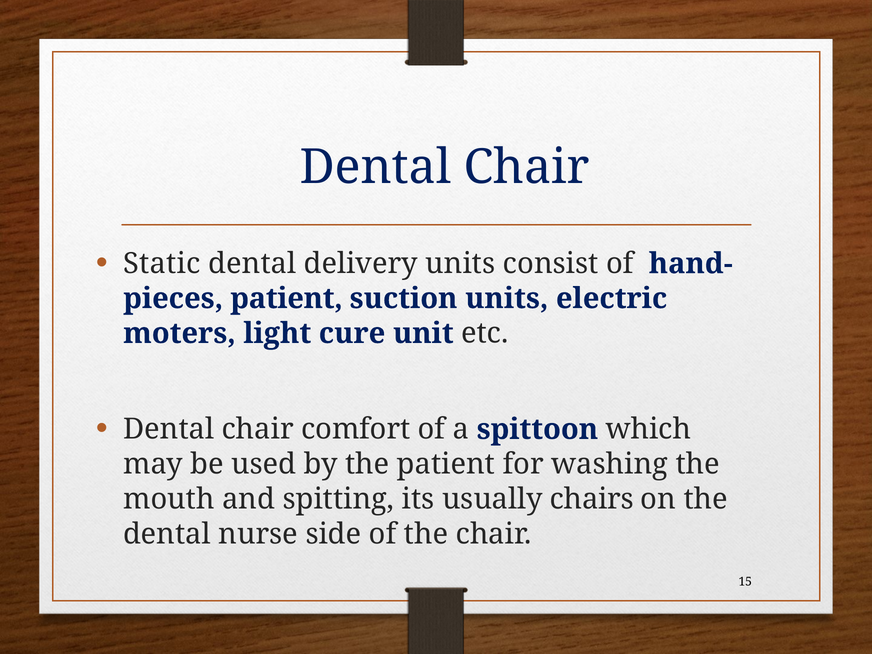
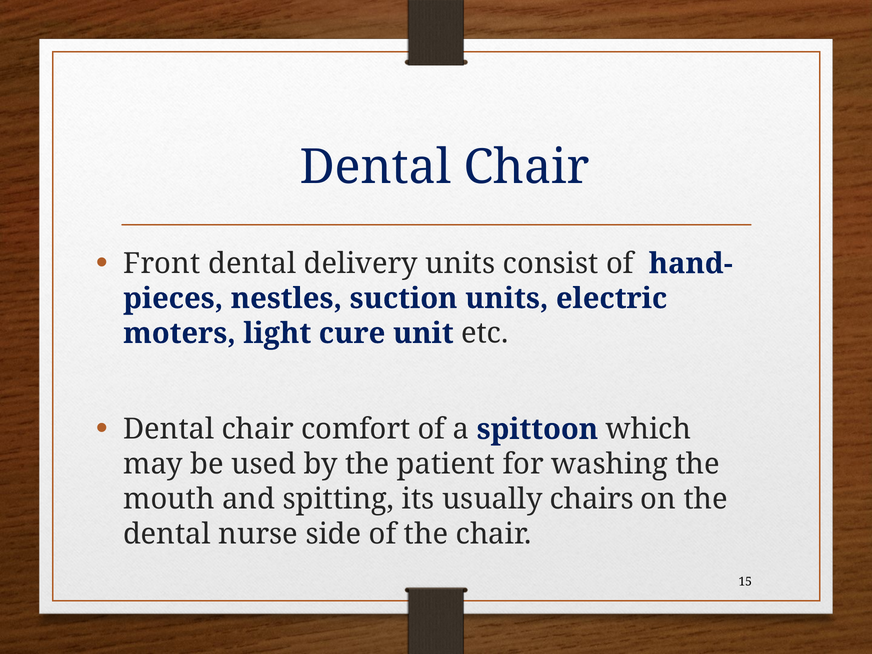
Static: Static -> Front (162, 264)
patient: patient -> nestles (286, 299)
